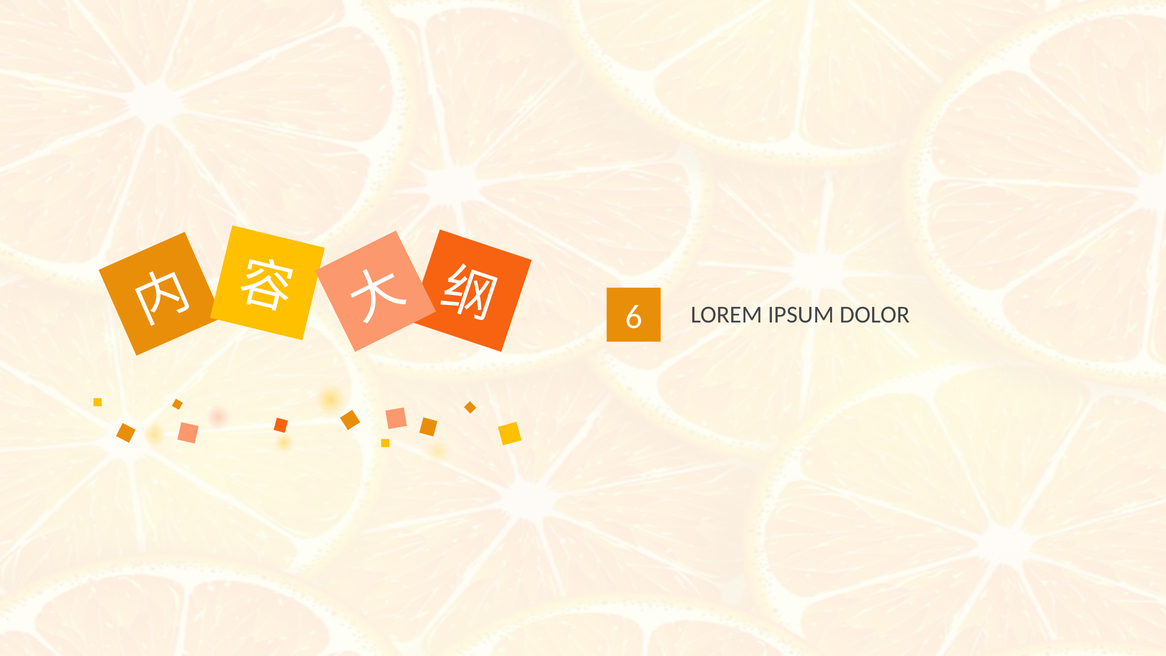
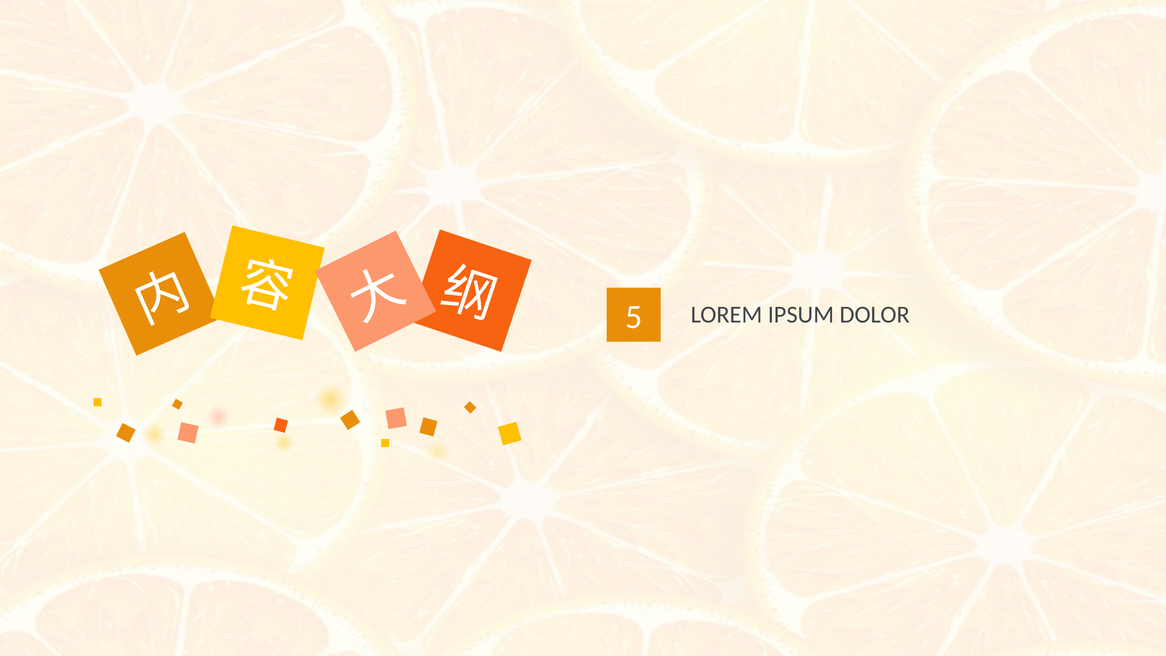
6: 6 -> 5 (634, 317)
